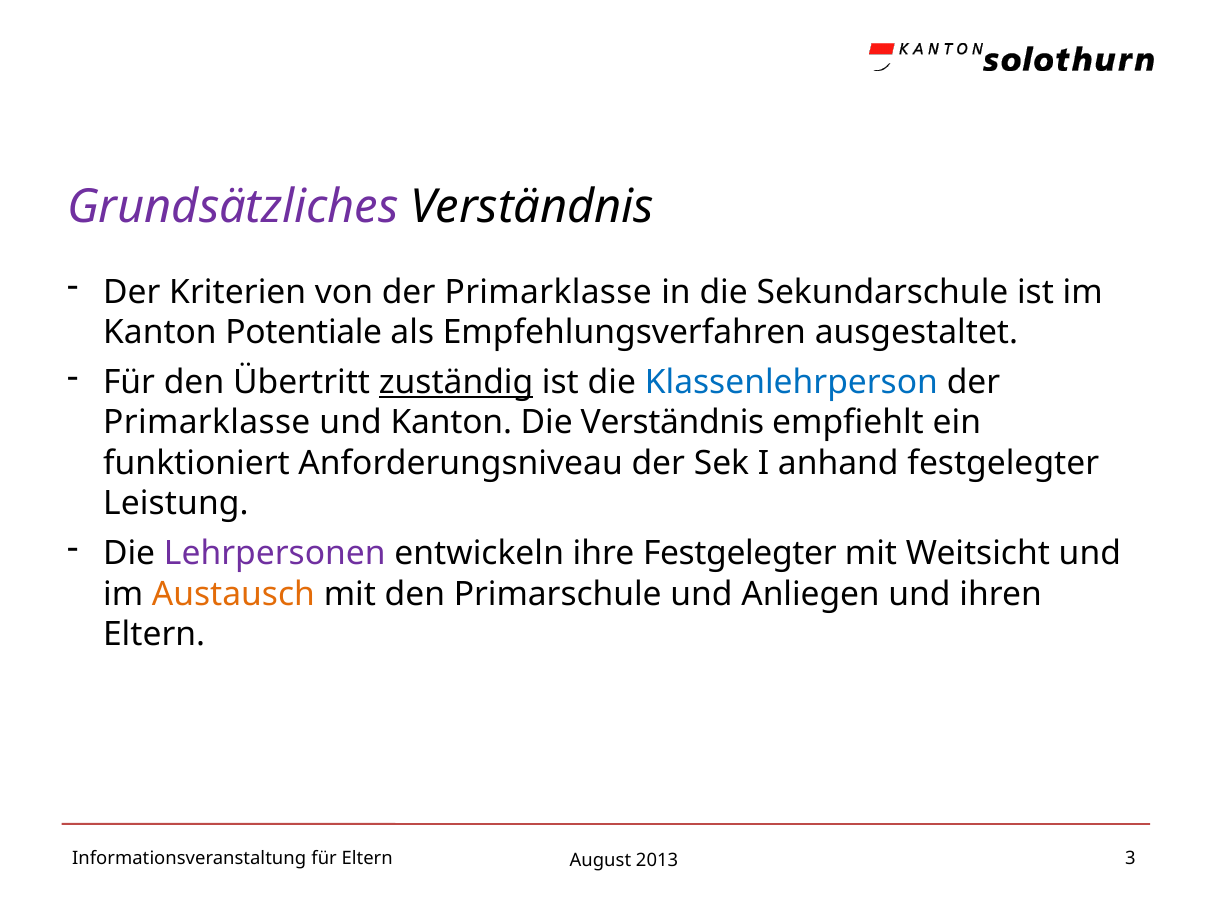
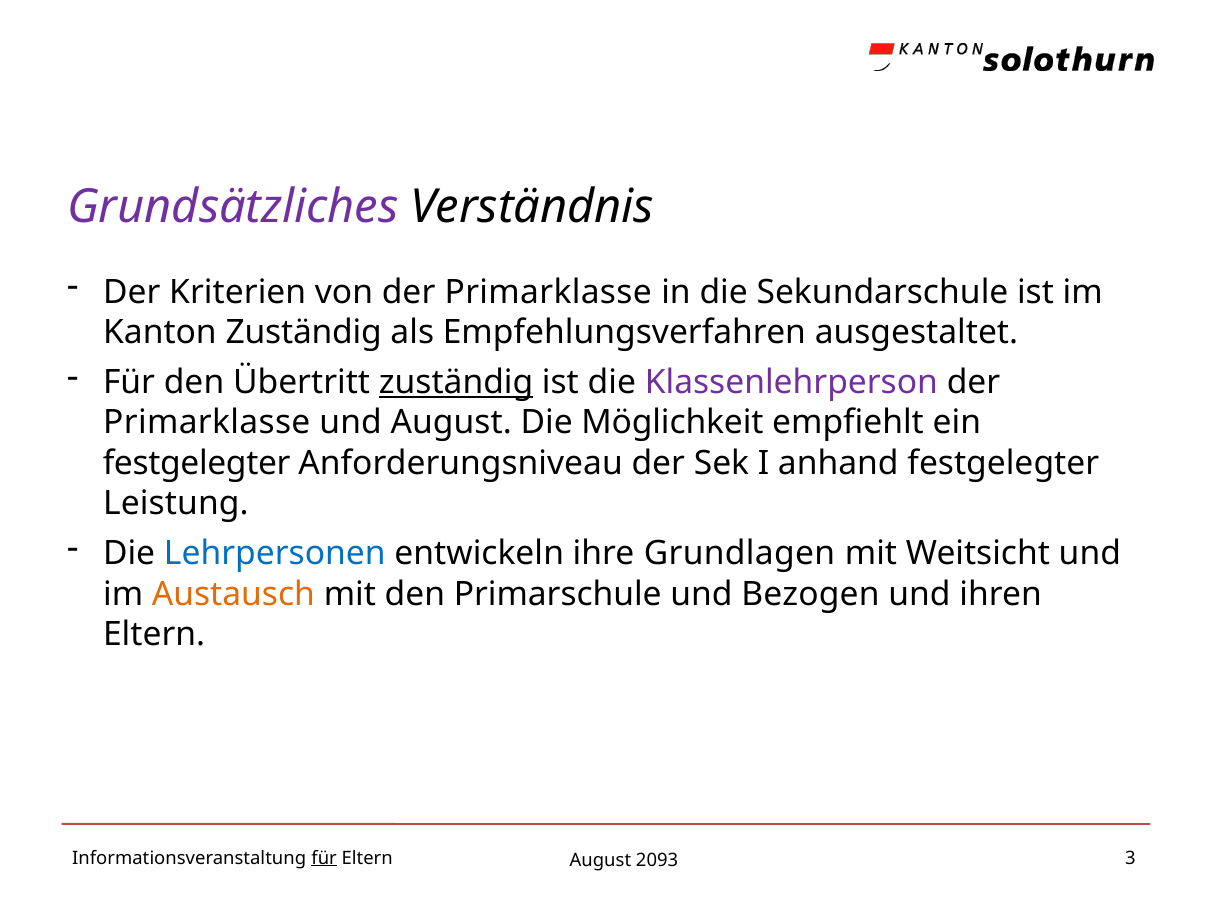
Kanton Potentiale: Potentiale -> Zuständig (304, 332)
Klassenlehrperson colour: blue -> purple (791, 383)
und Kanton: Kanton -> August (451, 423)
Die Verständnis: Verständnis -> Möglichkeit (672, 423)
funktioniert: funktioniert -> festgelegter (197, 463)
Lehrpersonen colour: purple -> blue (275, 554)
ihre Festgelegter: Festgelegter -> Grundlagen (739, 554)
Anliegen: Anliegen -> Bezogen (810, 594)
für underline: none -> present (324, 858)
2013: 2013 -> 2093 (657, 861)
